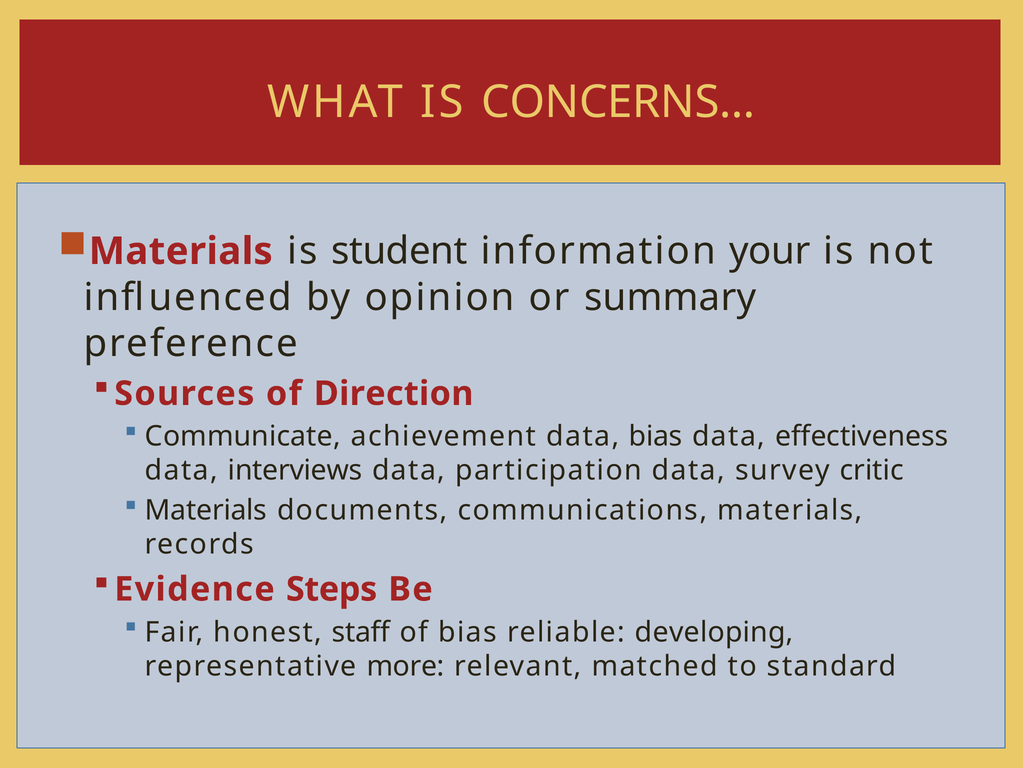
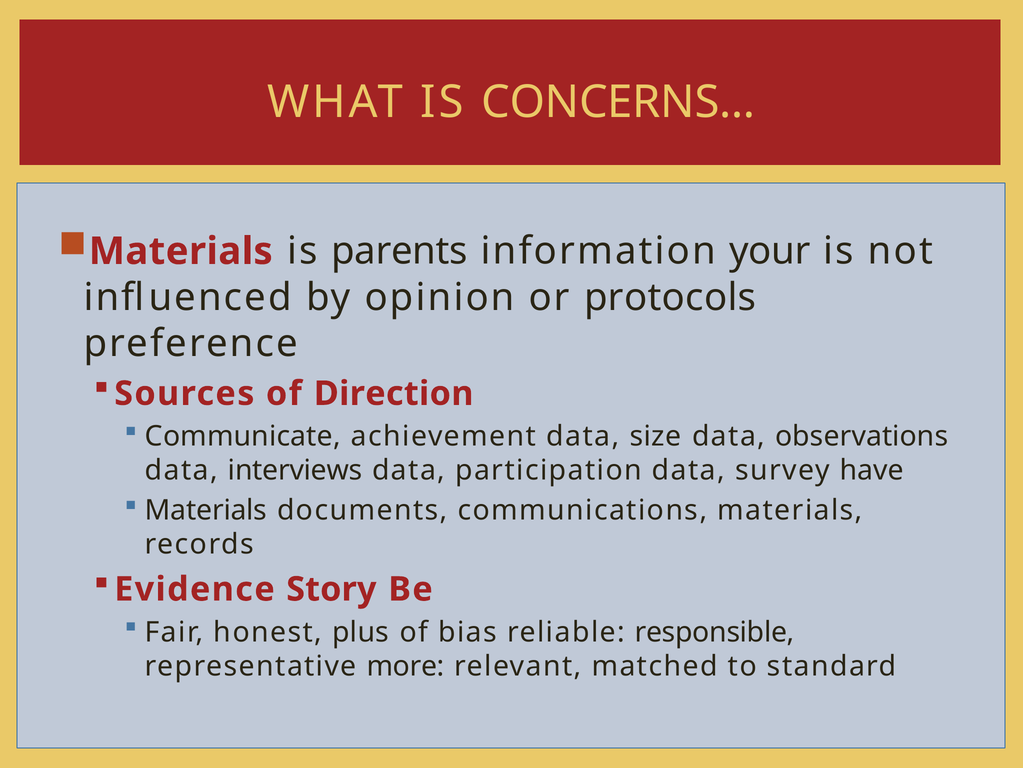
student: student -> parents (399, 251)
summary: summary -> protocols (670, 297)
data bias: bias -> size (655, 436)
effectiveness: effectiveness -> observations (862, 436)
critic: critic -> have (872, 470)
Steps: Steps -> Story (331, 589)
staff: staff -> plus (361, 632)
developing: developing -> responsible (715, 632)
